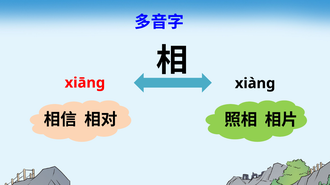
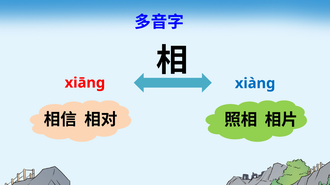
xiàng colour: black -> blue (255, 84)
